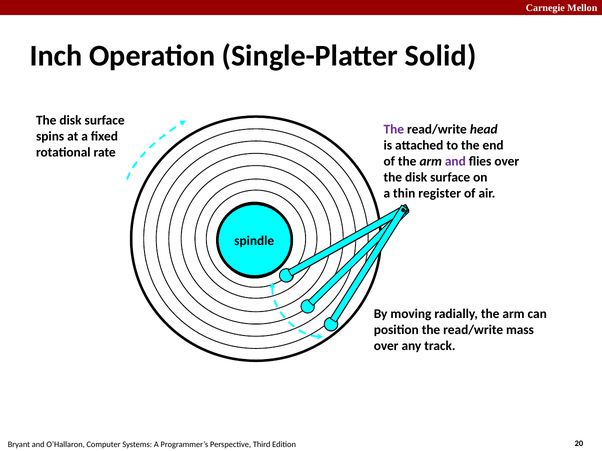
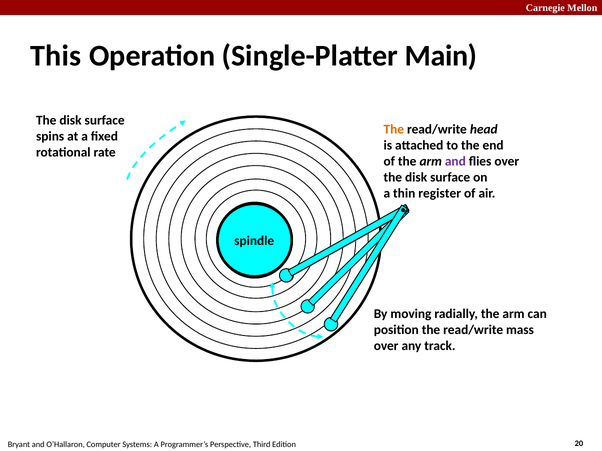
Inch: Inch -> This (56, 56)
Solid: Solid -> Main (441, 56)
The colour: purple -> orange (394, 130)
